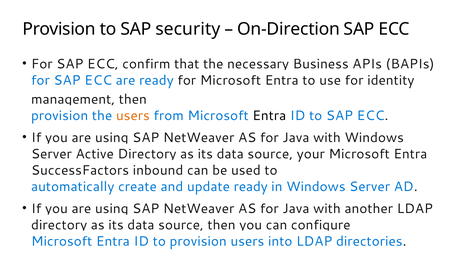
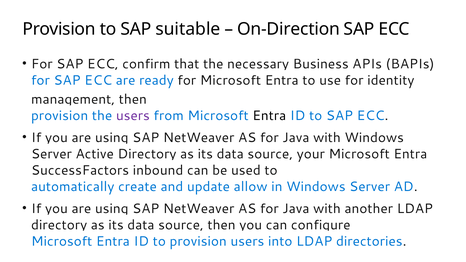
security: security -> suitable (188, 29)
users colour: orange -> purple (133, 116)
update ready: ready -> allow (251, 187)
